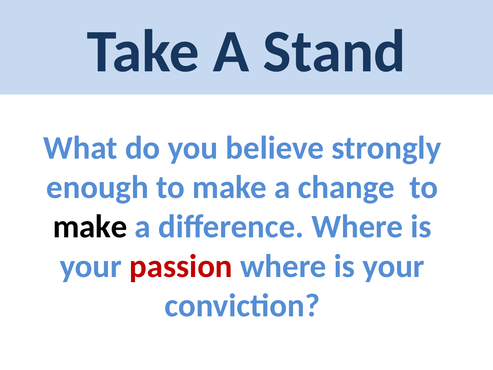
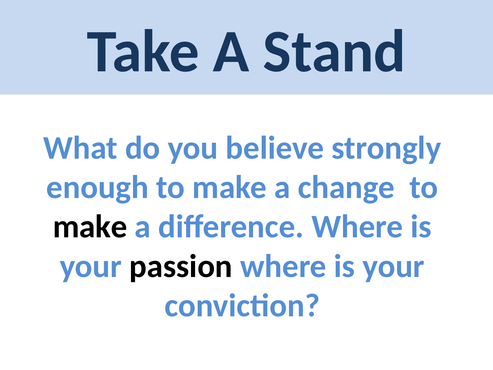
passion colour: red -> black (181, 266)
